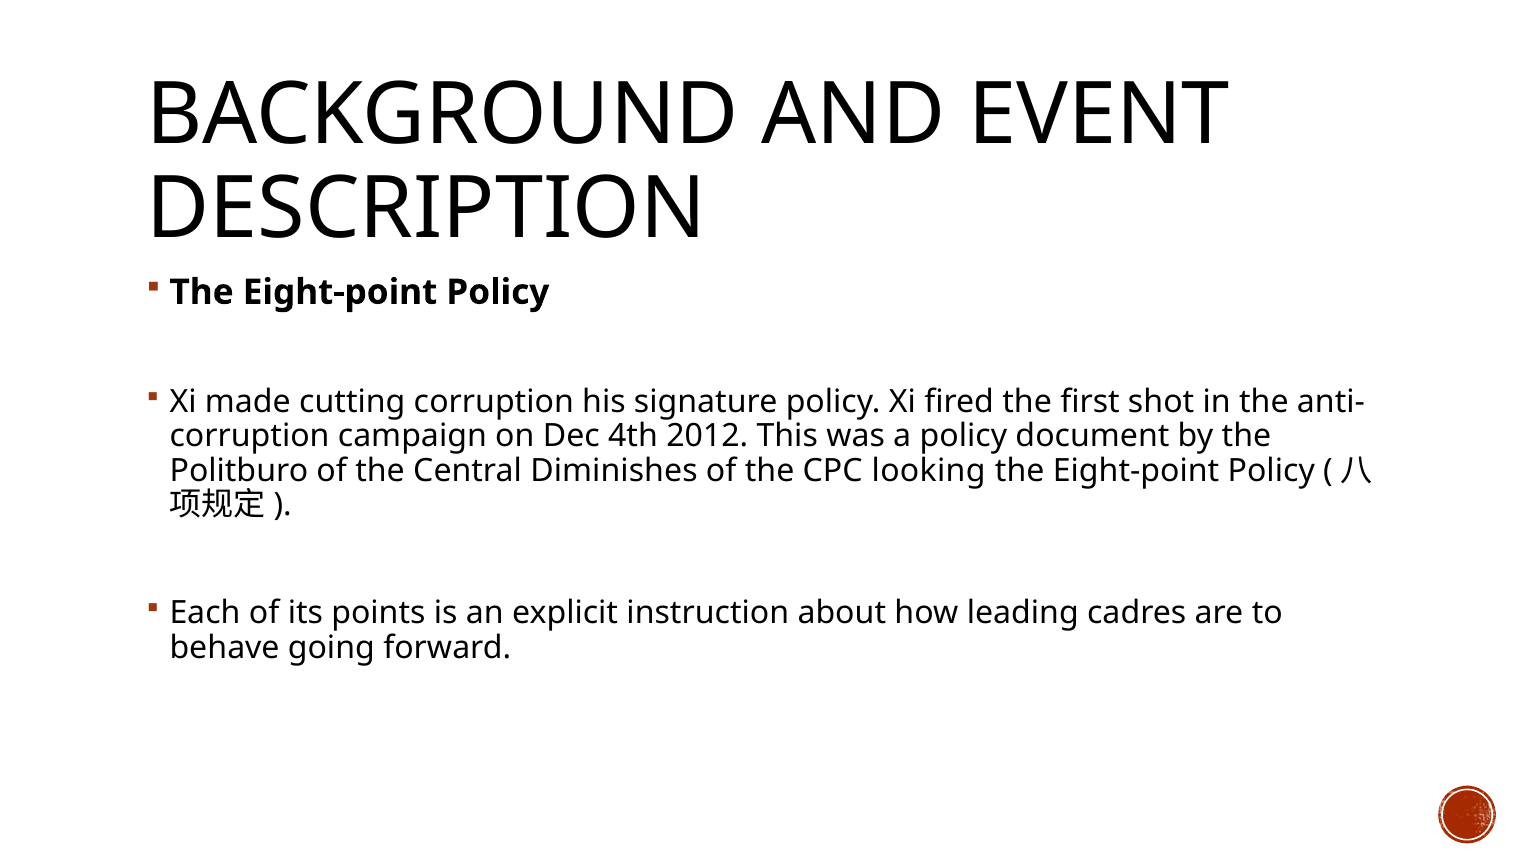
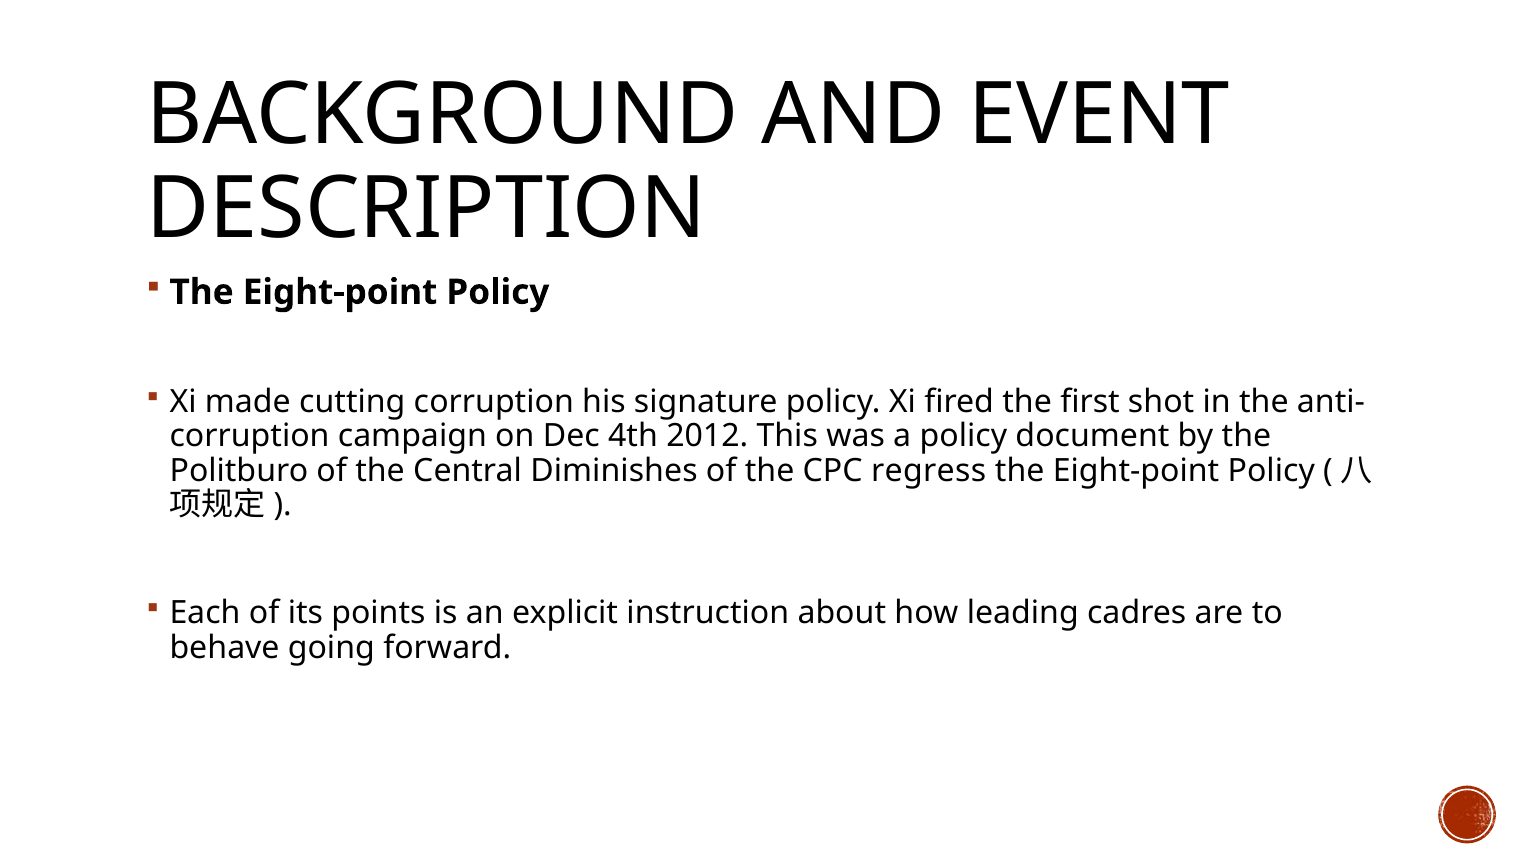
looking: looking -> regress (929, 471)
